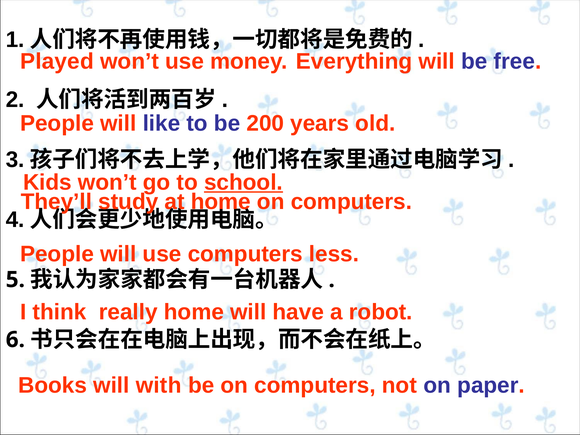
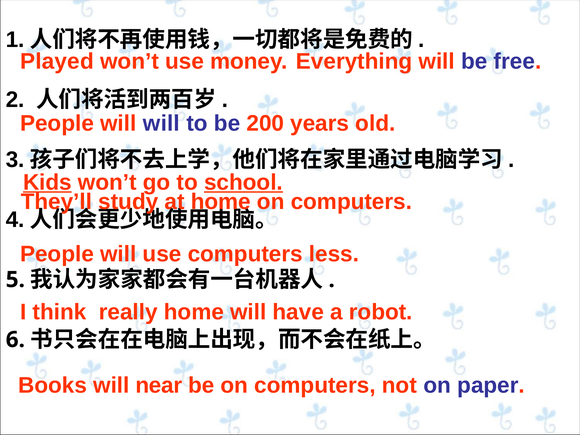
will like: like -> will (161, 123)
Kids underline: none -> present (47, 182)
with: with -> near (159, 385)
